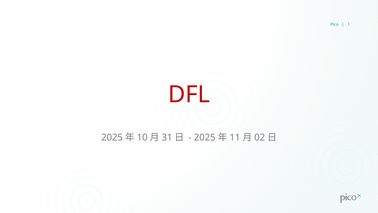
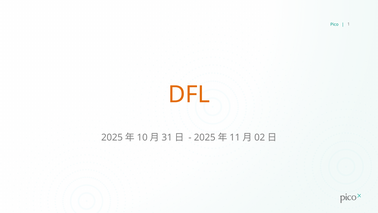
DFL colour: red -> orange (189, 94)
